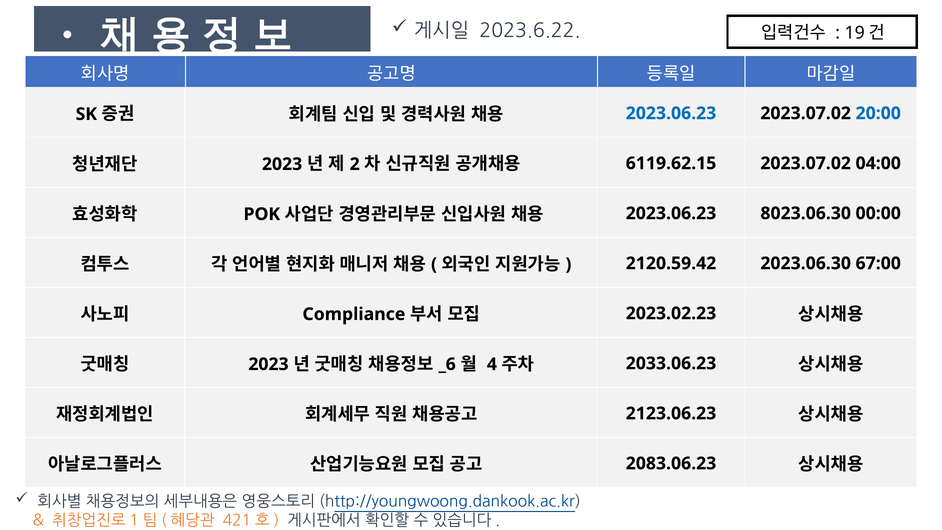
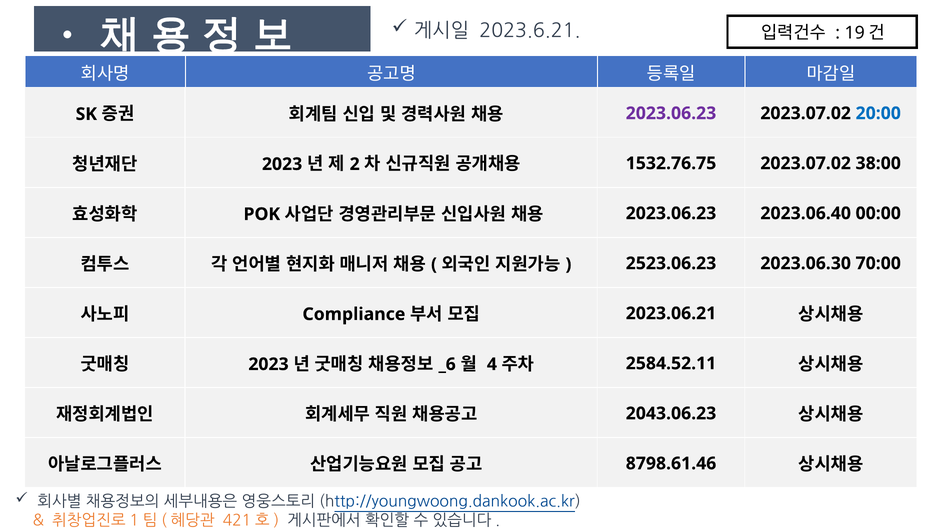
2023.6.22: 2023.6.22 -> 2023.6.21 (530, 31)
2023.06.23 colour: blue -> purple (671, 113)
6119.62.15: 6119.62.15 -> 1532.76.75 (671, 163)
04:00: 04:00 -> 38:00 (878, 163)
8023.06.30: 8023.06.30 -> 2023.06.40 (806, 213)
2120.59.42: 2120.59.42 -> 2523.06.23 (671, 263)
67:00: 67:00 -> 70:00 (878, 263)
2023.02.23: 2023.02.23 -> 2023.06.21 (671, 313)
2033.06.23: 2033.06.23 -> 2584.52.11 (671, 363)
2123.06.23: 2123.06.23 -> 2043.06.23 (671, 413)
2083.06.23: 2083.06.23 -> 8798.61.46 (671, 463)
